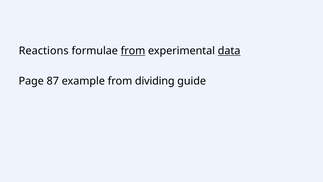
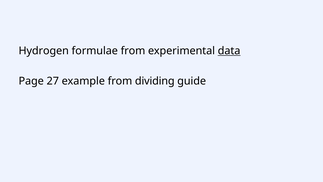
Reactions: Reactions -> Hydrogen (44, 51)
from underline: present -> none (133, 51)
87: 87 -> 27 (53, 81)
